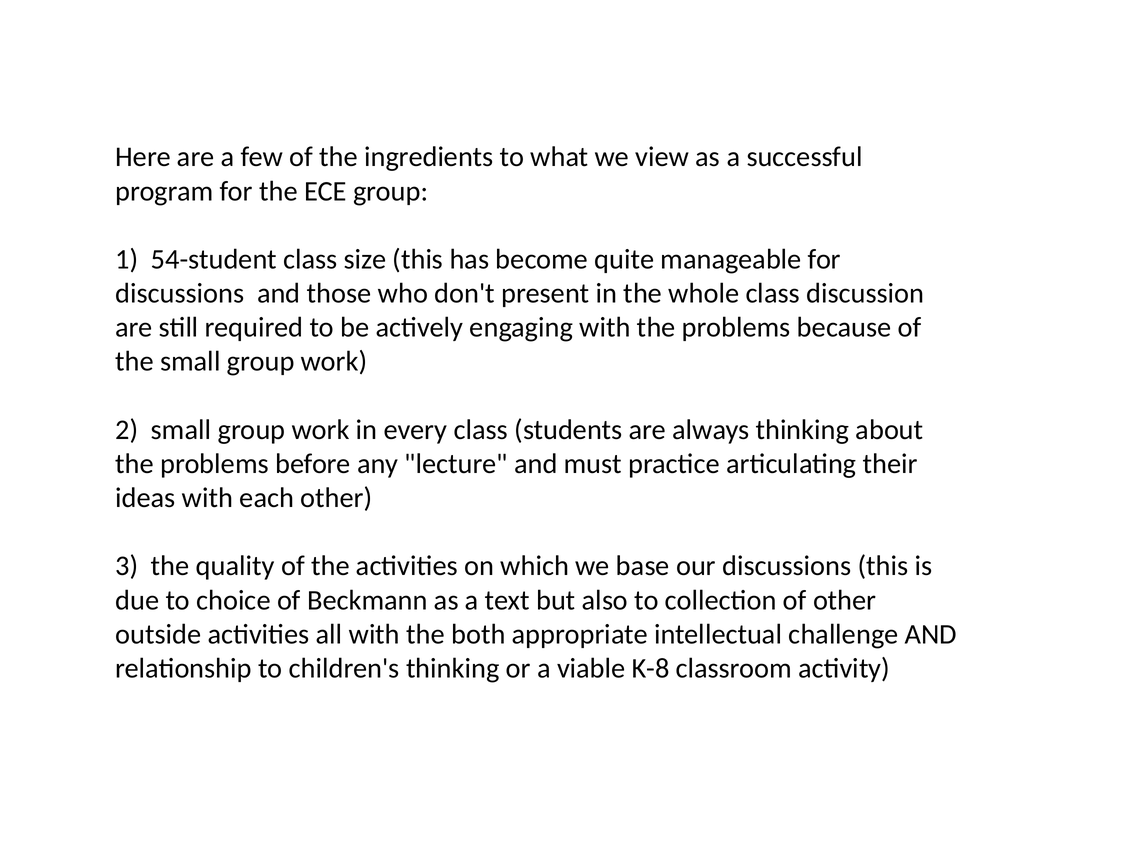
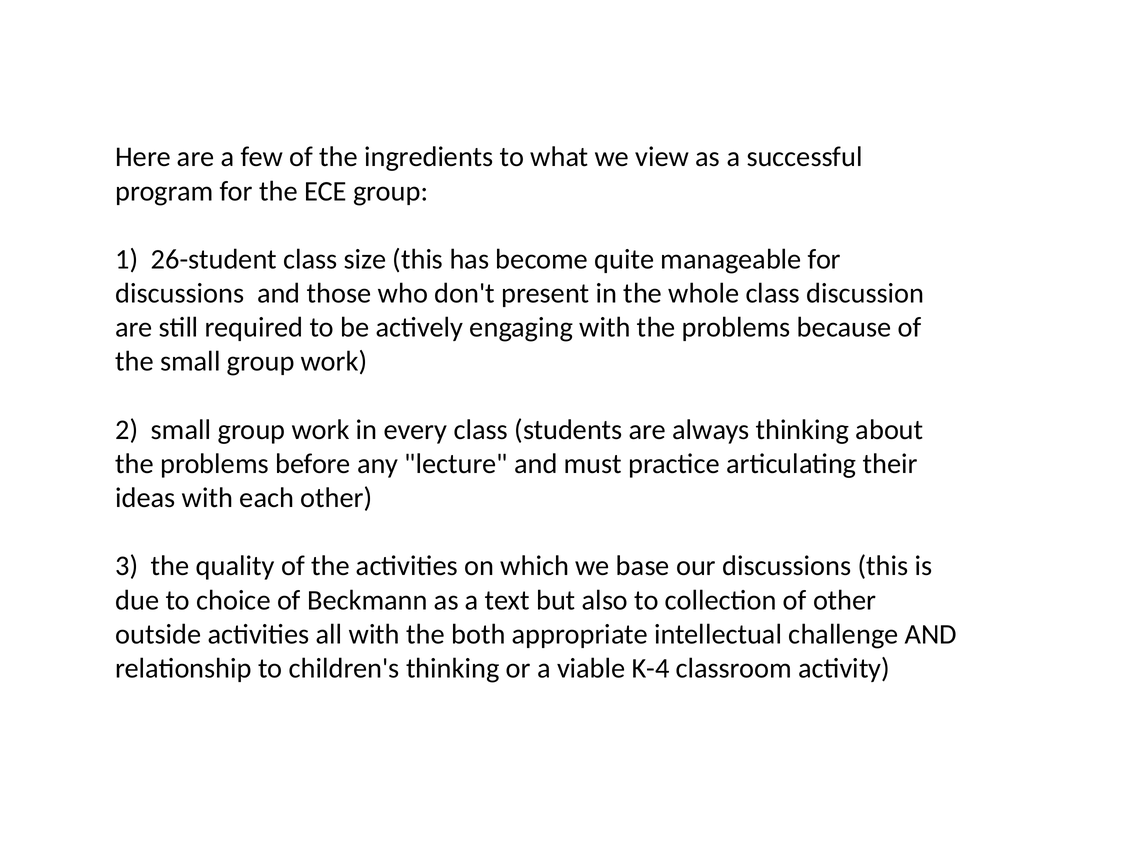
54-student: 54-student -> 26-student (214, 259)
K-8: K-8 -> K-4 (651, 668)
